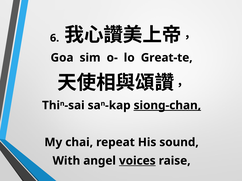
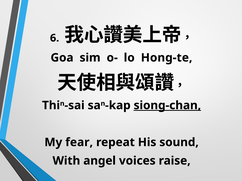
Great-te: Great-te -> Hong-te (167, 58)
chai: chai -> fear (79, 143)
voices underline: present -> none (137, 161)
